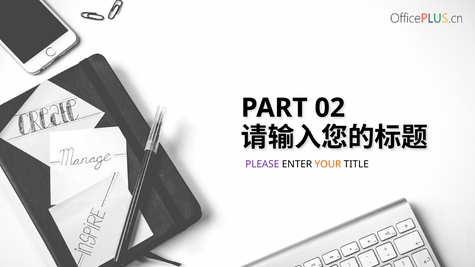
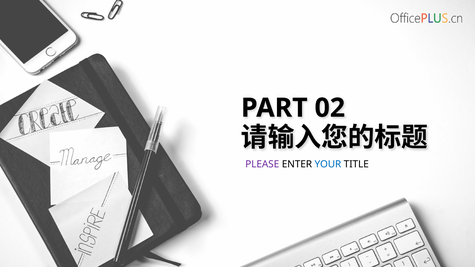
YOUR colour: orange -> blue (328, 164)
